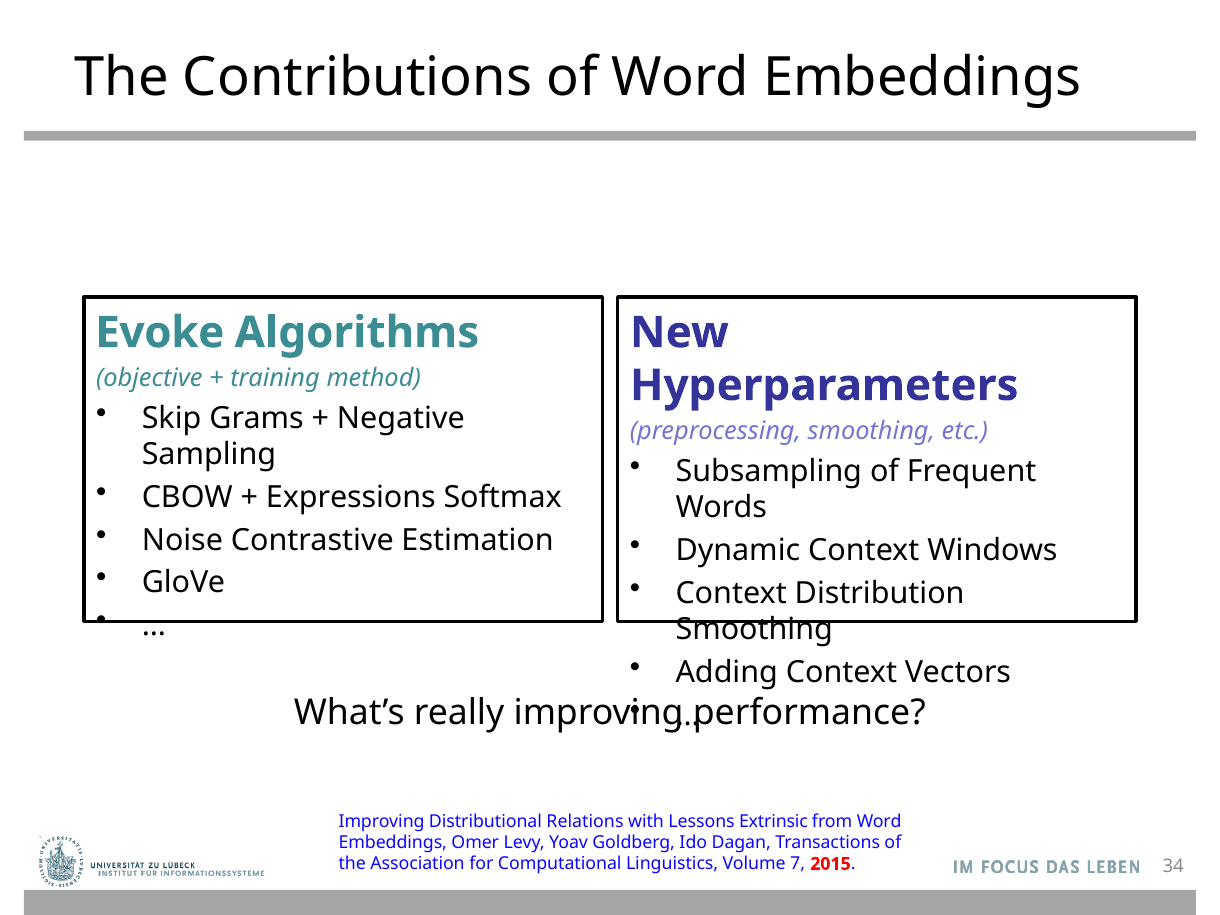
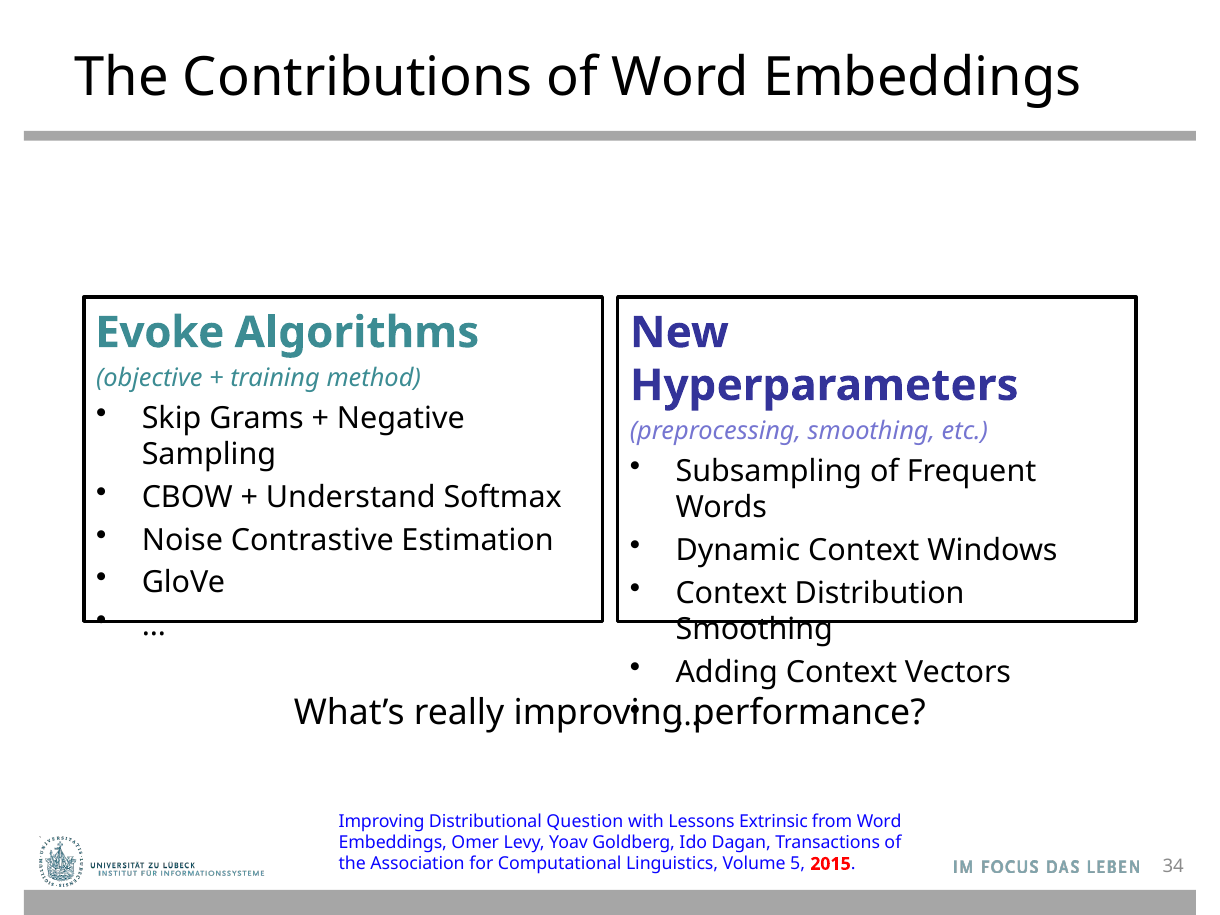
Expressions: Expressions -> Understand (351, 497)
Relations: Relations -> Question (585, 821)
7: 7 -> 5 (798, 864)
